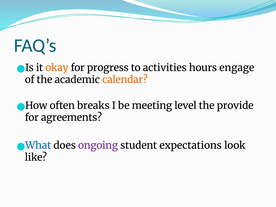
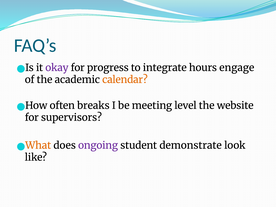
okay colour: orange -> purple (57, 68)
activities: activities -> integrate (165, 68)
provide: provide -> website (235, 106)
agreements: agreements -> supervisors (71, 118)
What colour: blue -> orange (38, 145)
expectations: expectations -> demonstrate (191, 145)
